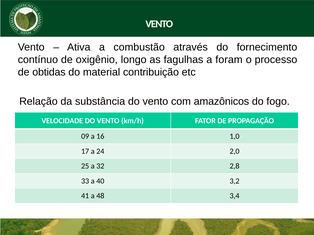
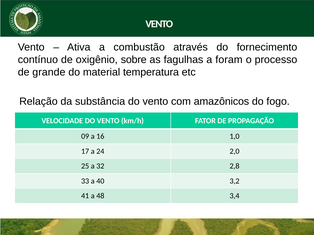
longo: longo -> sobre (134, 60)
obtidas: obtidas -> grande (49, 72)
contribuição: contribuição -> temperatura (151, 72)
